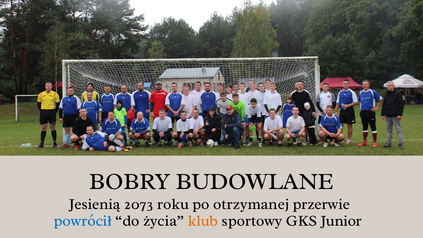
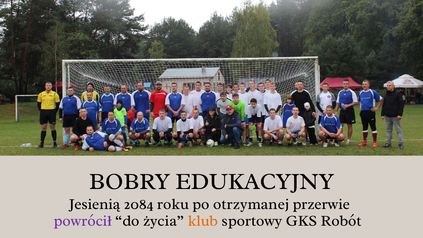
BUDOWLANE: BUDOWLANE -> EDUKACYJNY (255, 181)
2073: 2073 -> 2084 (139, 204)
powrócił colour: blue -> purple (83, 221)
Junior: Junior -> Robót (341, 221)
